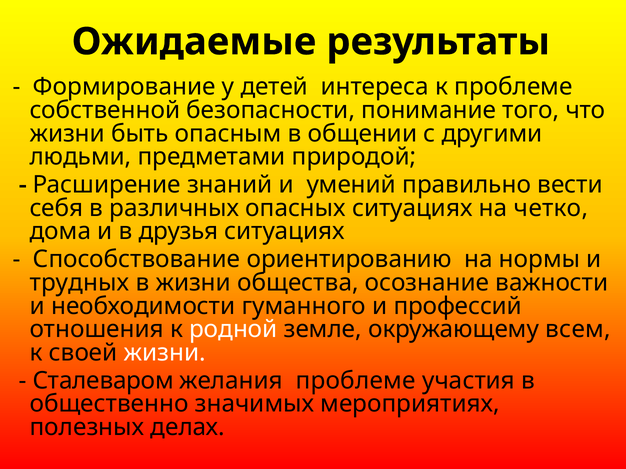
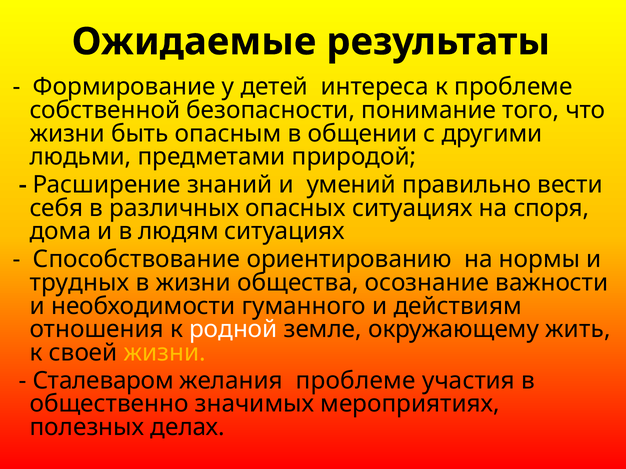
четко: четко -> споря (551, 208)
друзья: друзья -> людям (179, 232)
профессий: профессий -> действиям (458, 306)
всем: всем -> жить (578, 330)
жизни colour: white -> yellow (165, 353)
